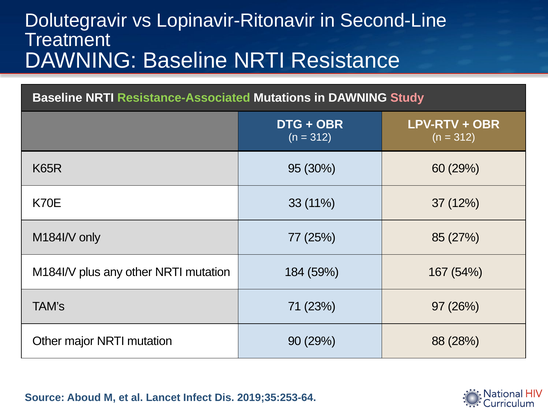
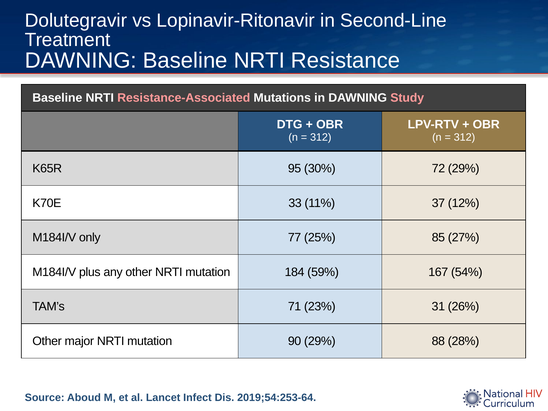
Resistance-Associated colour: light green -> pink (184, 98)
60: 60 -> 72 (438, 168)
97: 97 -> 31 (438, 307)
2019;35:253-64: 2019;35:253-64 -> 2019;54:253-64 (277, 398)
